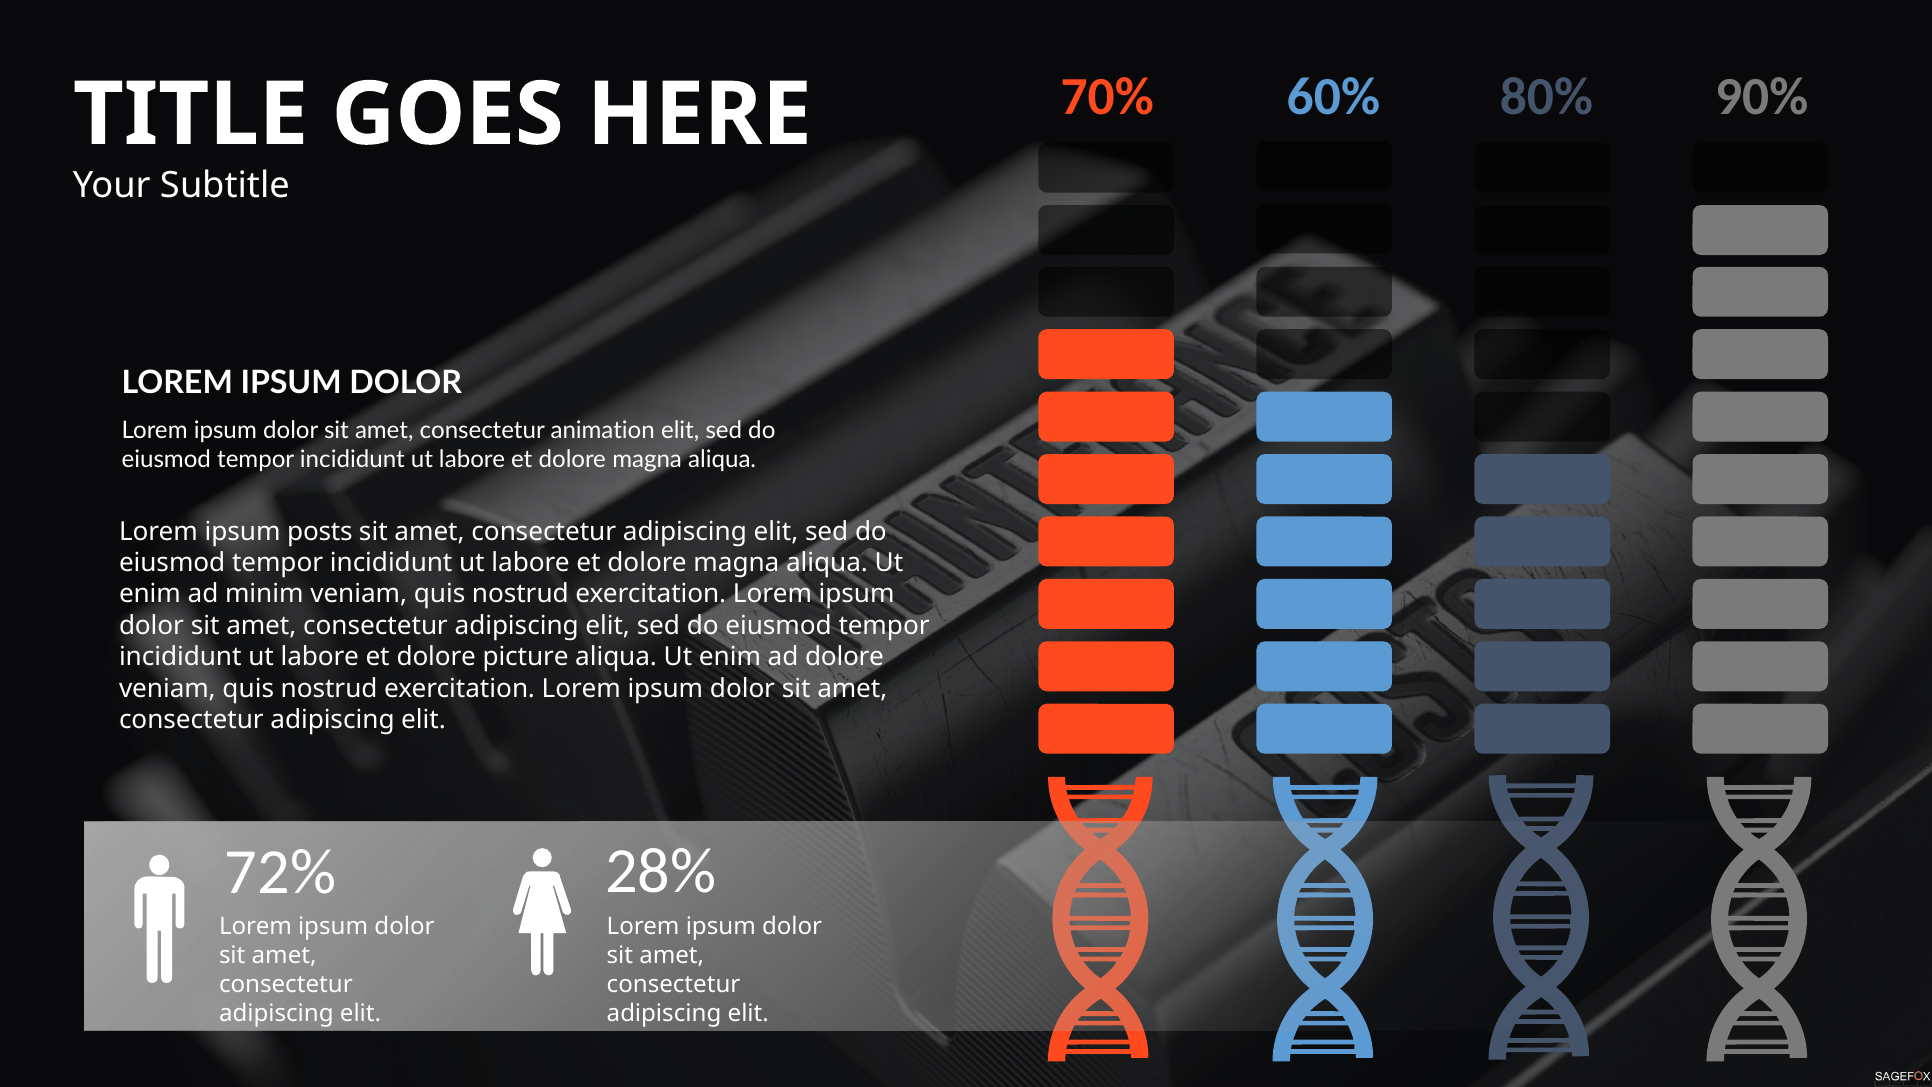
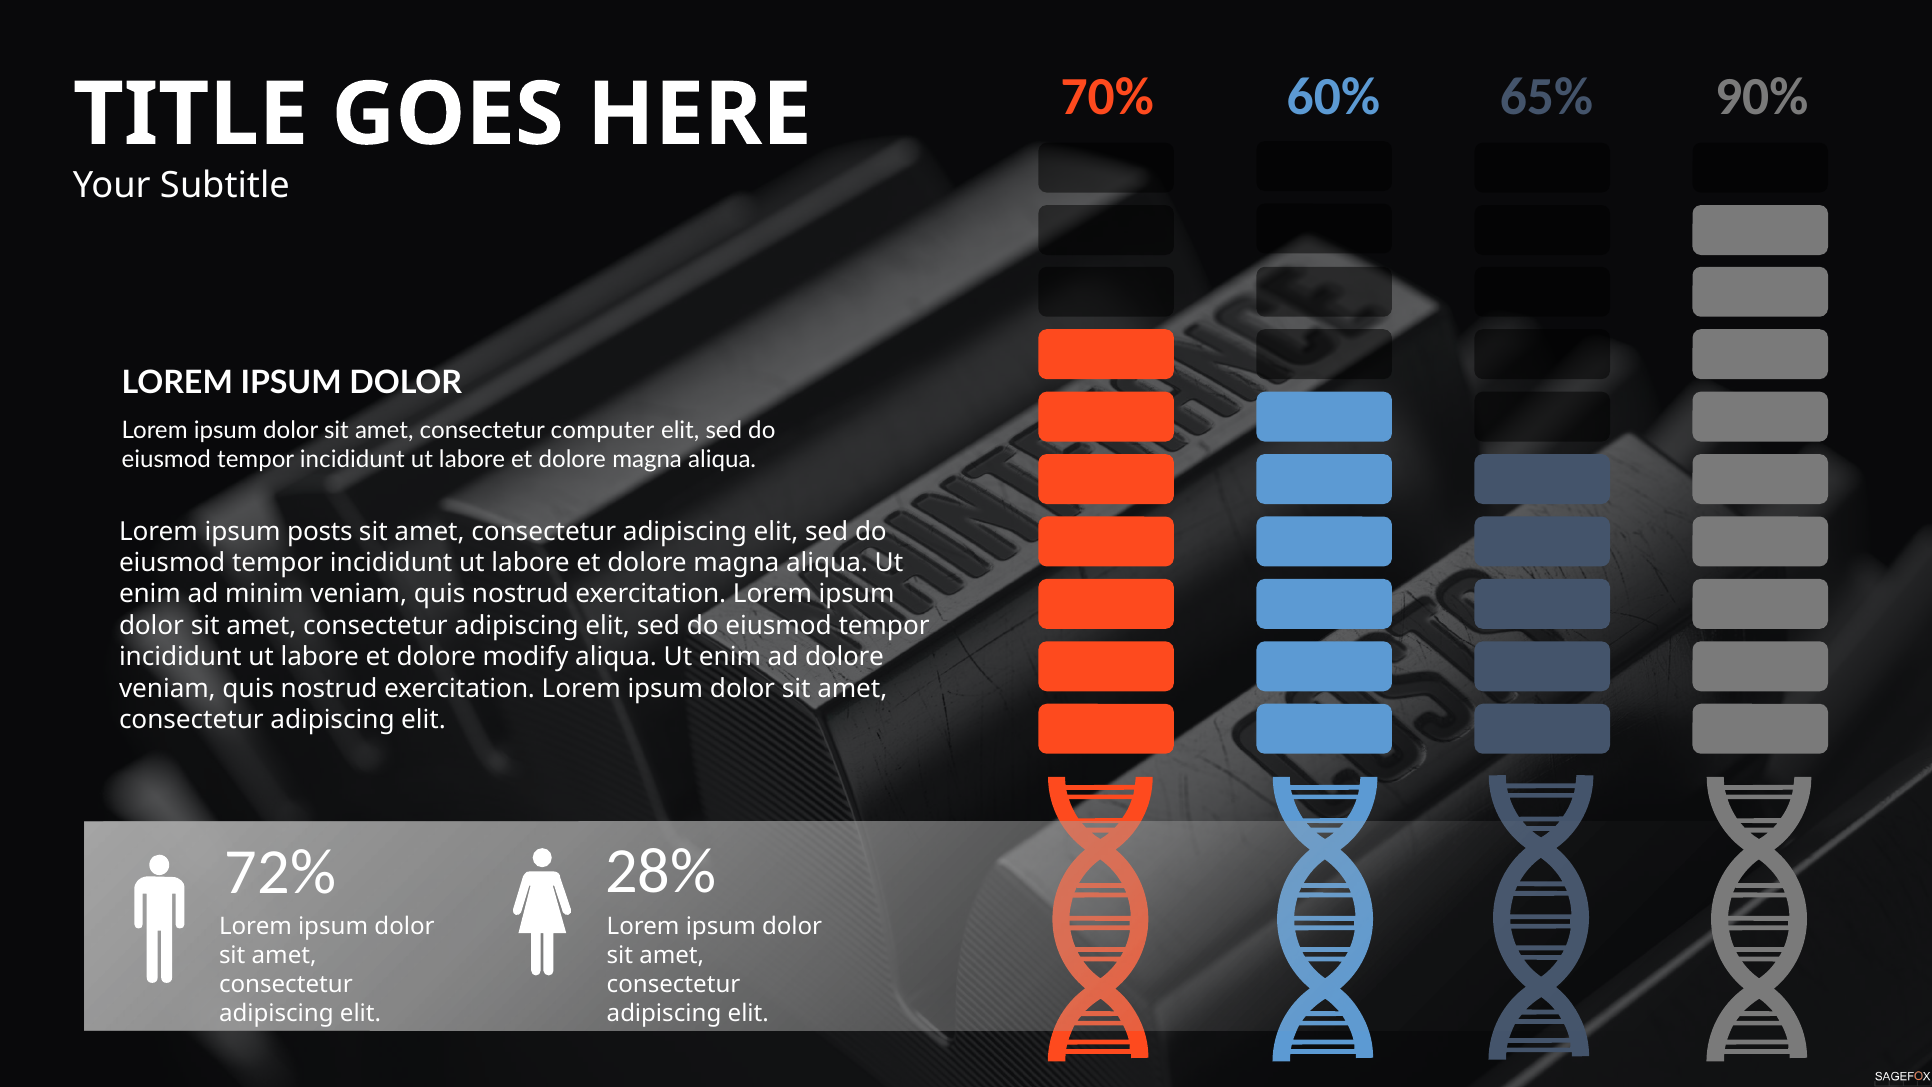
80%: 80% -> 65% (1546, 97)
animation: animation -> computer (603, 430)
picture: picture -> modify (525, 657)
